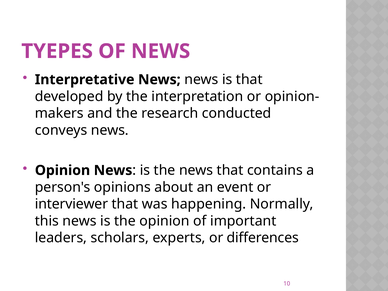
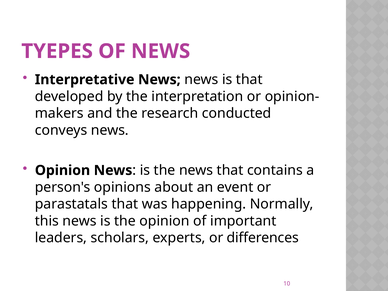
interviewer: interviewer -> parastatals (71, 204)
